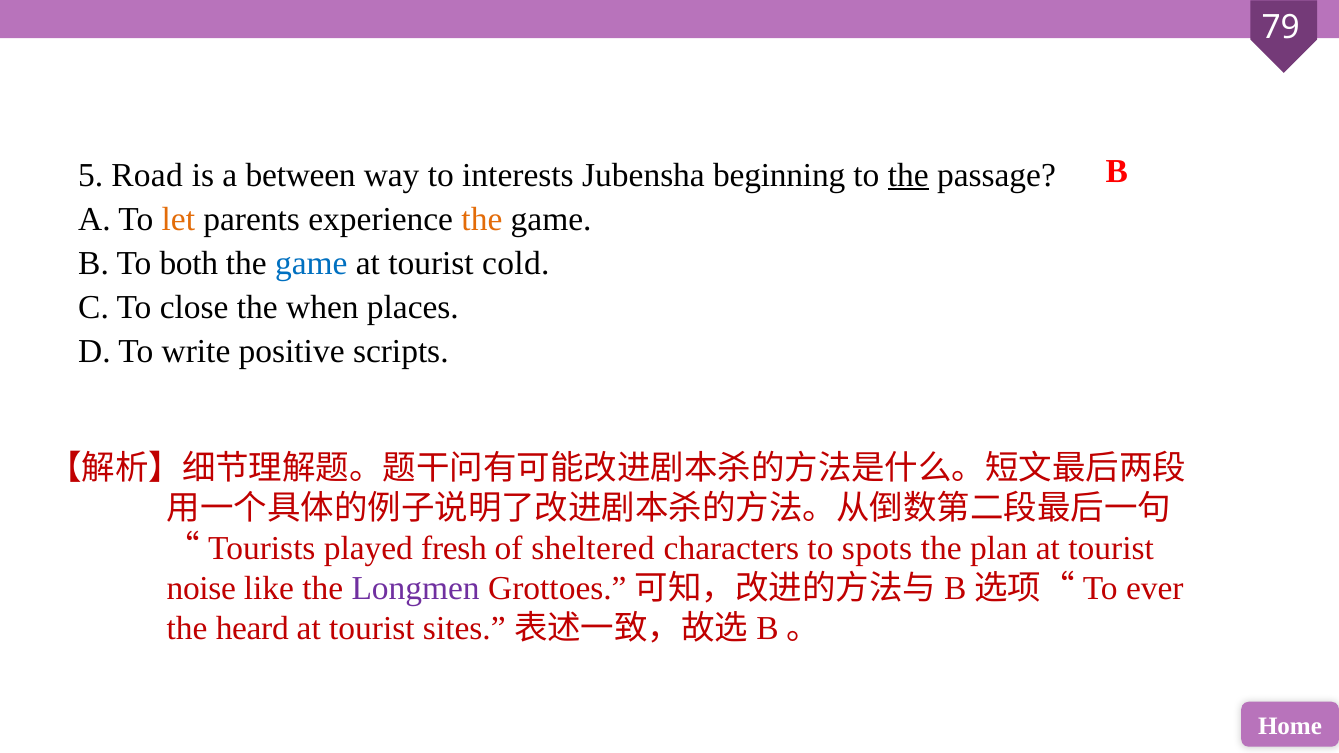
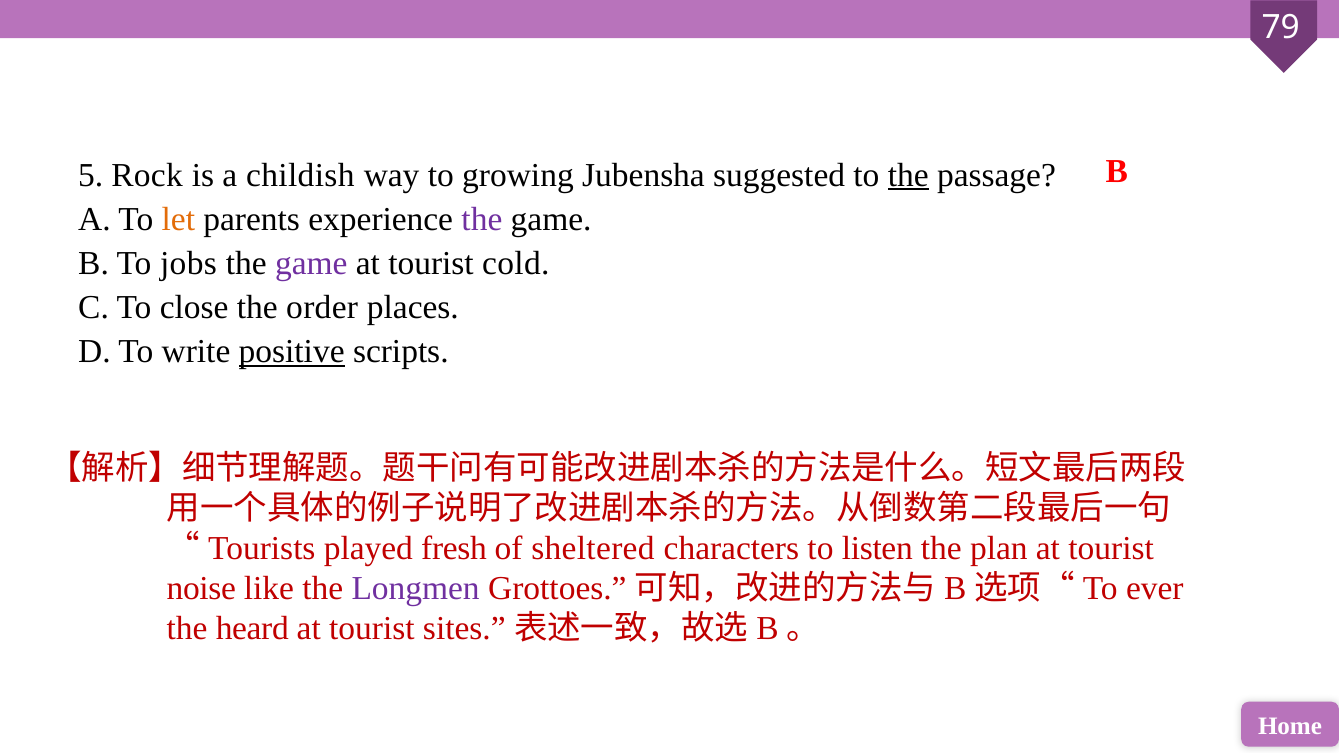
Road: Road -> Rock (147, 175)
between: between -> childish (300, 175)
interests: interests -> growing (518, 175)
beginning: beginning -> suggested (779, 175)
the colour: orange -> purple (482, 219)
both: both -> jobs (188, 263)
game colour: blue -> purple (311, 263)
when: when -> order (322, 308)
positive underline: none -> present (292, 352)
spots: spots -> listen (877, 548)
